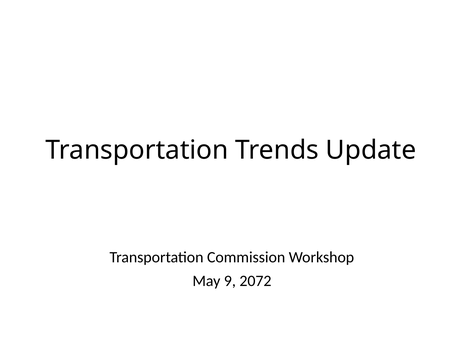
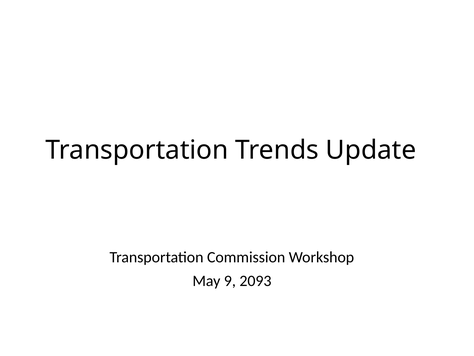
2072: 2072 -> 2093 (255, 281)
